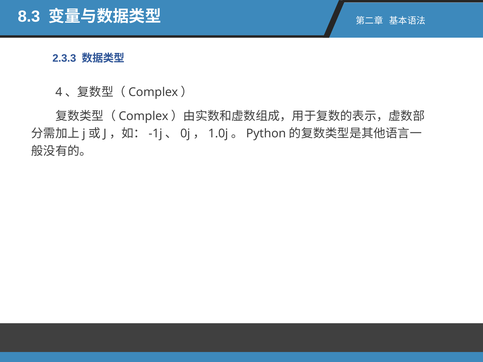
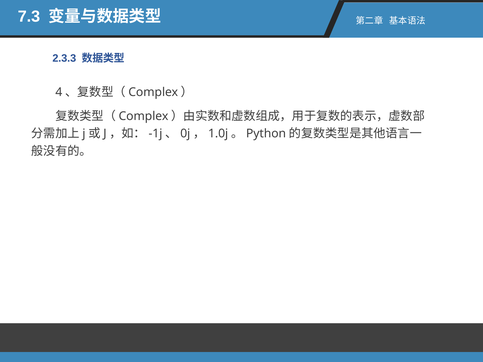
8.3: 8.3 -> 7.3 (29, 17)
